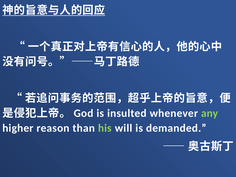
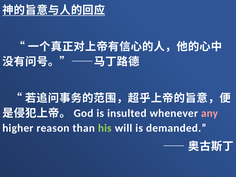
any colour: light green -> pink (210, 113)
